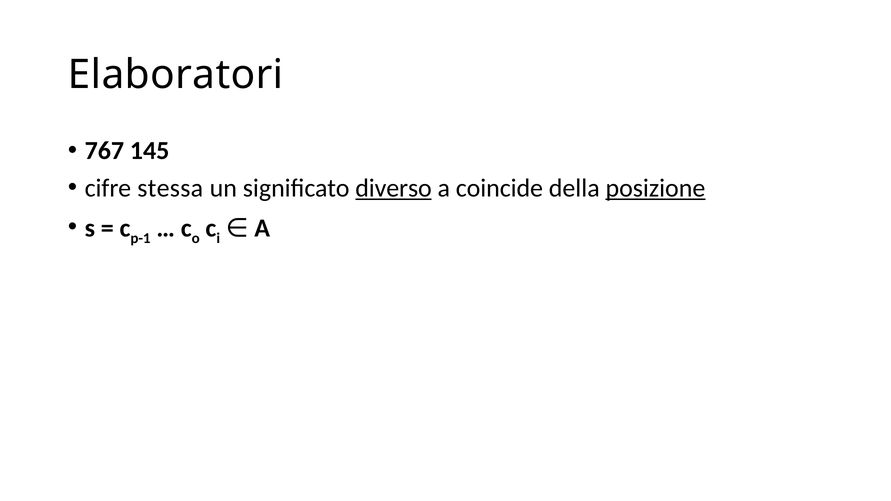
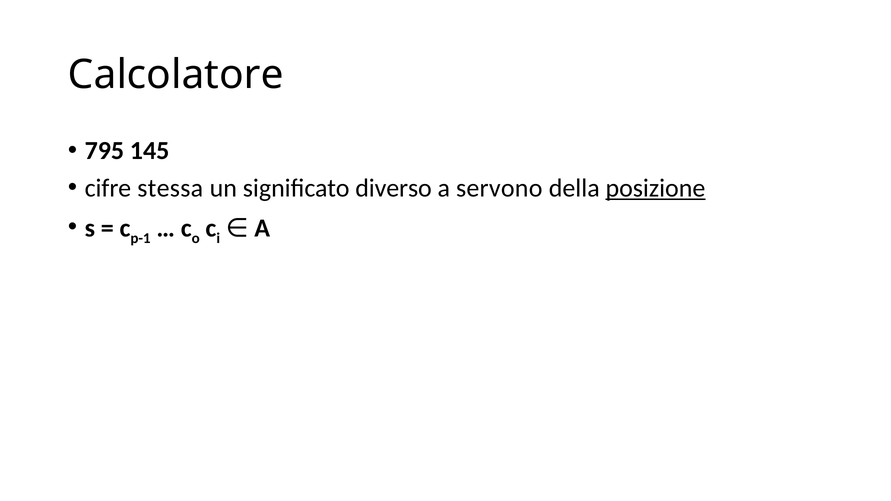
Elaboratori: Elaboratori -> Calcolatore (176, 75)
767: 767 -> 795 (104, 151)
diverso underline: present -> none (394, 188)
coincide: coincide -> servono (499, 188)
